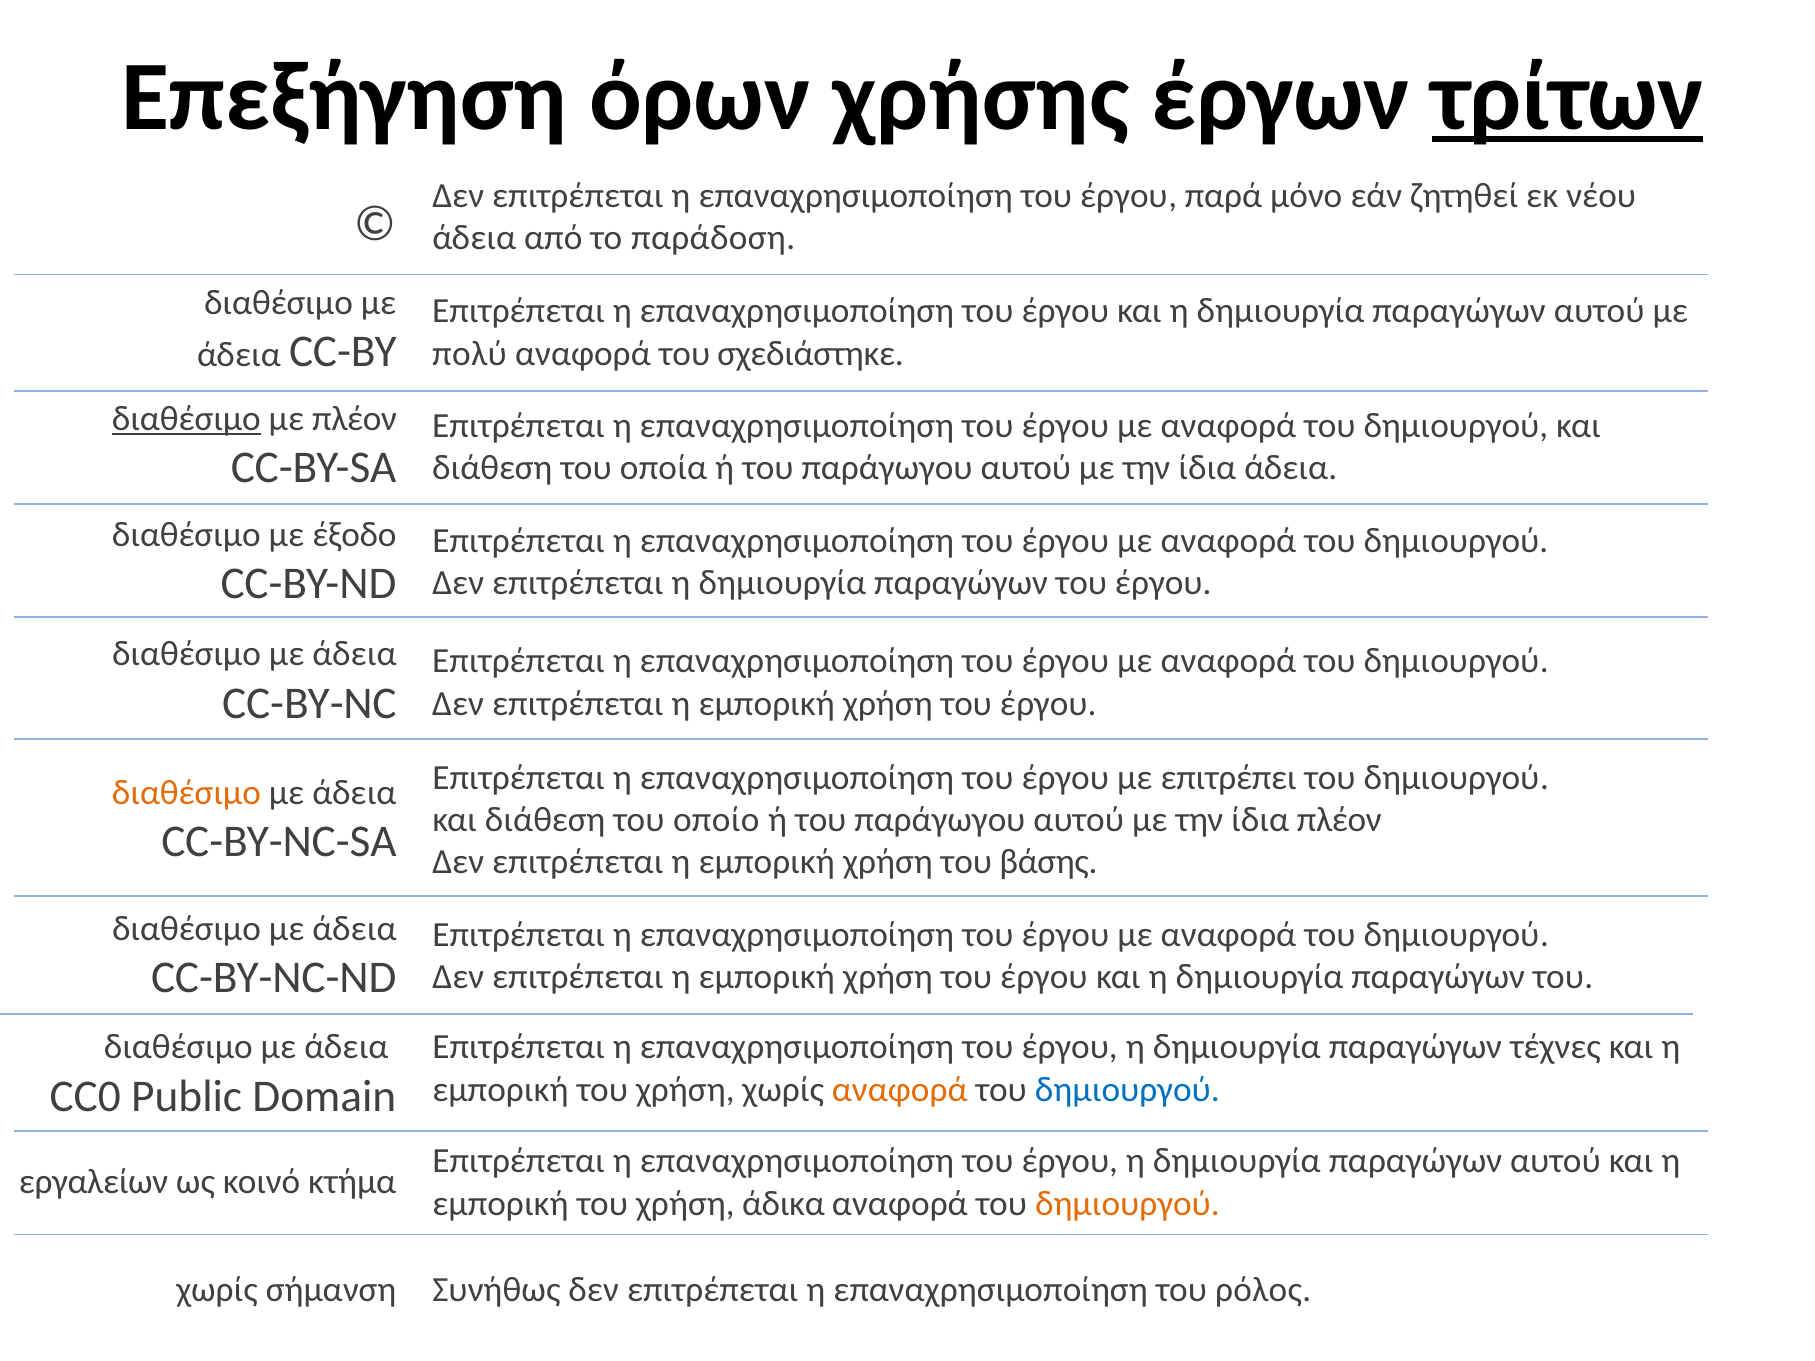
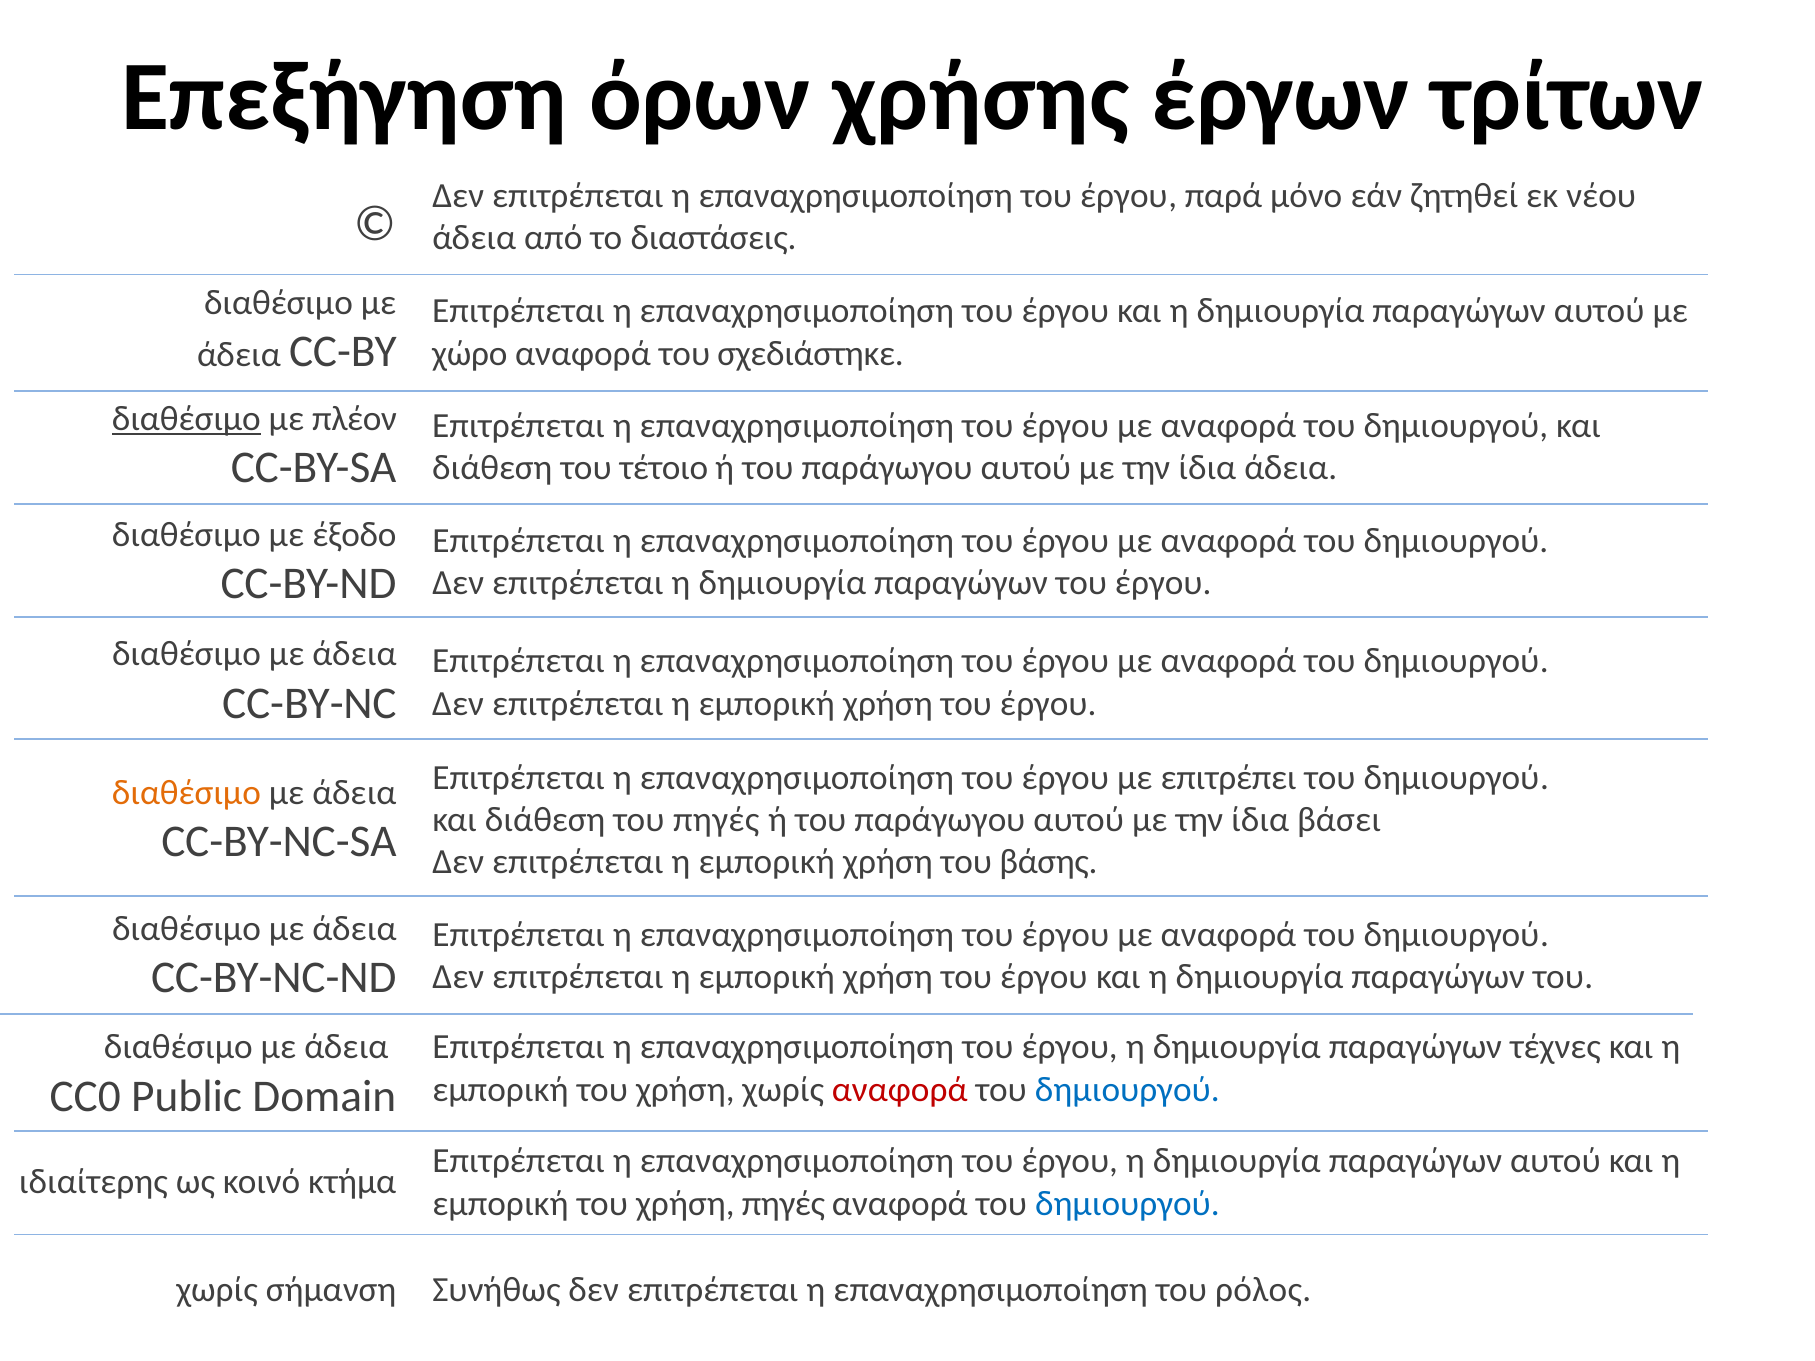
τρίτων underline: present -> none (1568, 97)
παράδοση: παράδοση -> διαστάσεις (713, 238)
πολύ: πολύ -> χώρο (470, 354)
οποία: οποία -> τέτοιο (664, 468)
του οποίο: οποίο -> πηγές (716, 820)
ίδια πλέον: πλέον -> βάσει (1339, 820)
αναφορά colour: orange -> red (900, 1090)
εργαλείων: εργαλείων -> ιδιαίτερης (93, 1182)
χρήση άδικα: άδικα -> πηγές (783, 1204)
δημιουργού colour: orange -> blue (1127, 1204)
